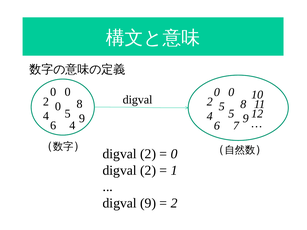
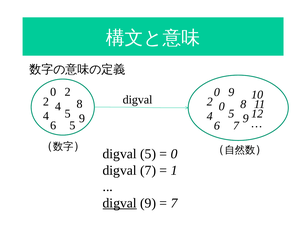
0: 0 -> 2 (68, 92)
0: 0 -> 9 (231, 92)
2 0: 0 -> 4 (58, 107)
2 5: 5 -> 0 (222, 107)
6 4: 4 -> 5 (72, 126)
2: 2 -> 5 (148, 154)
2: 2 -> 7 (148, 170)
digval underline: none -> present (120, 203)
2: 2 -> 7 (174, 203)
